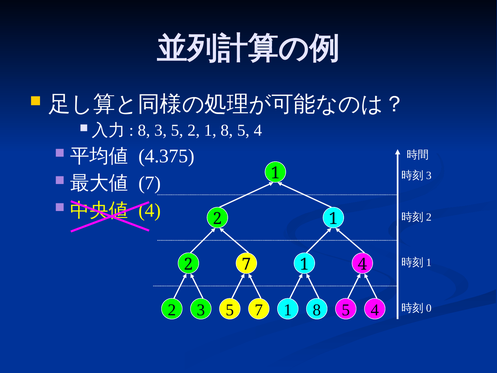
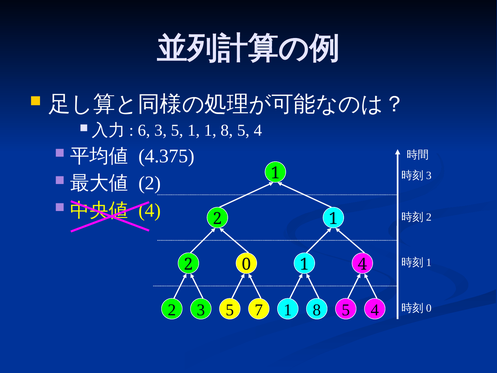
8: 8 -> 6 (144, 130)
3 5 2: 2 -> 1 (194, 130)
7: 7 -> 2 (150, 183)
2 7: 7 -> 0 (246, 264)
